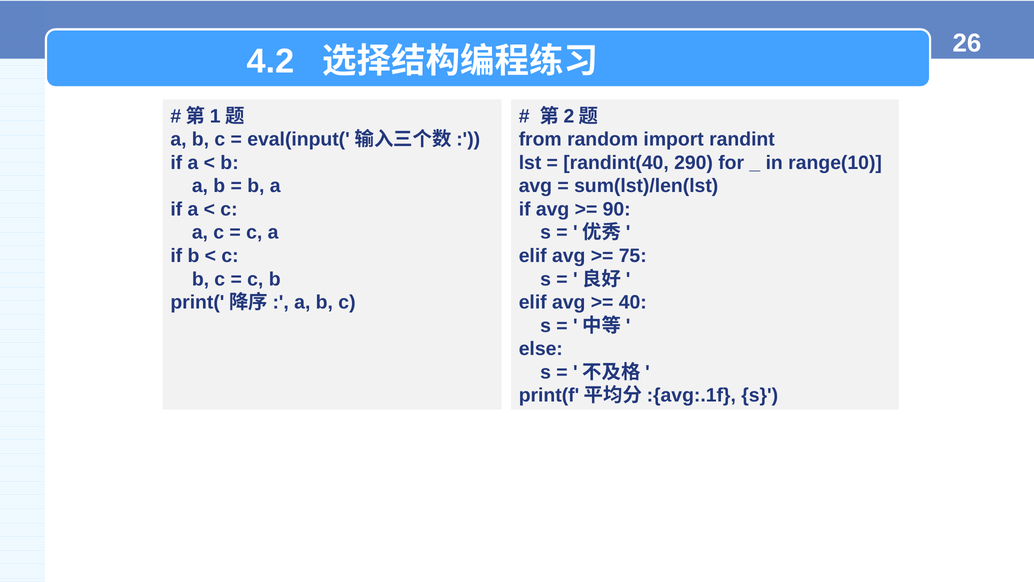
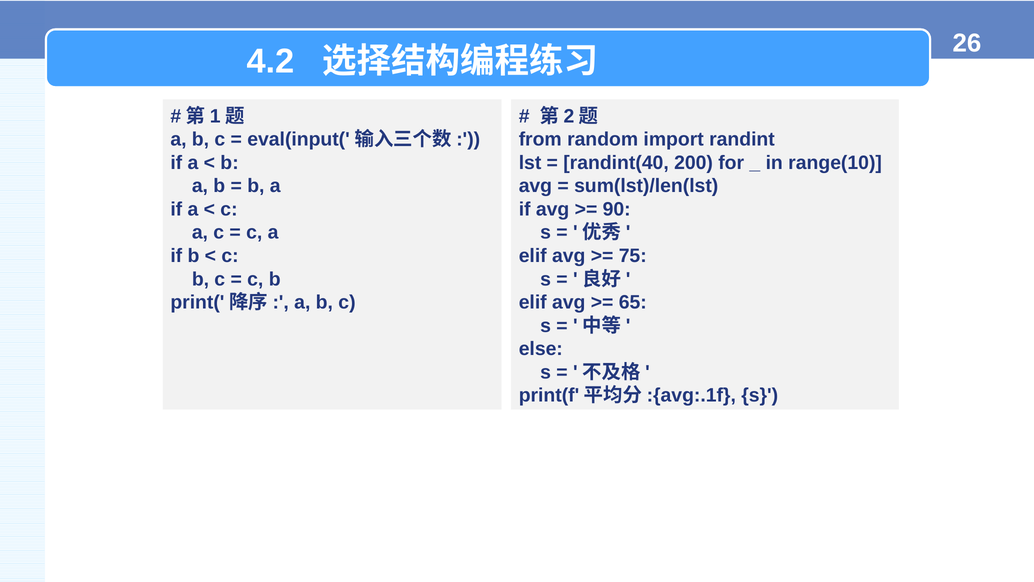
290: 290 -> 200 (694, 163)
40: 40 -> 65 (633, 302)
